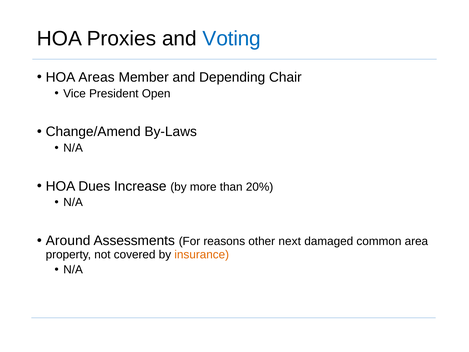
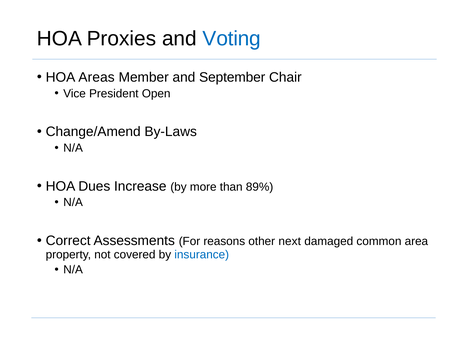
Depending: Depending -> September (232, 77)
20%: 20% -> 89% (260, 187)
Around: Around -> Correct (68, 241)
insurance colour: orange -> blue (202, 254)
